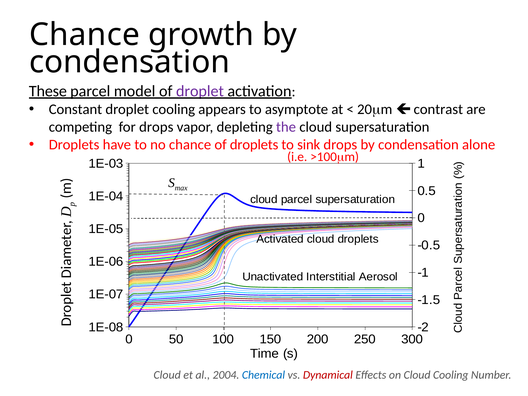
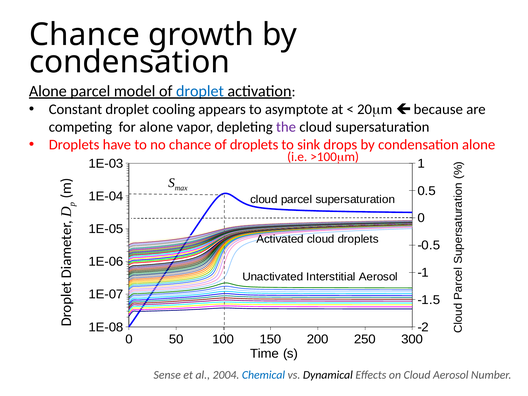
These: These -> Alone (48, 91)
droplet colour: purple -> blue (200, 91)
contrast: contrast -> because (438, 109)
for drops: drops -> alone (156, 127)
Cloud: Cloud -> Sense (167, 375)
Dynamical colour: red -> black (328, 375)
Cloud Cooling: Cooling -> Aerosol (451, 375)
